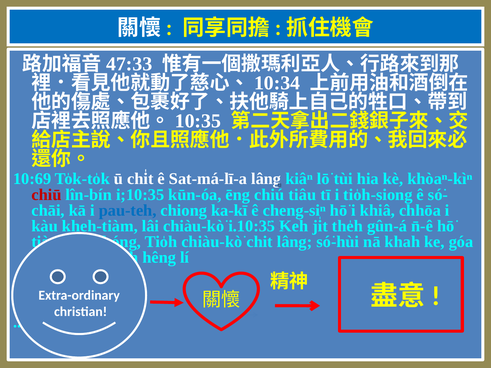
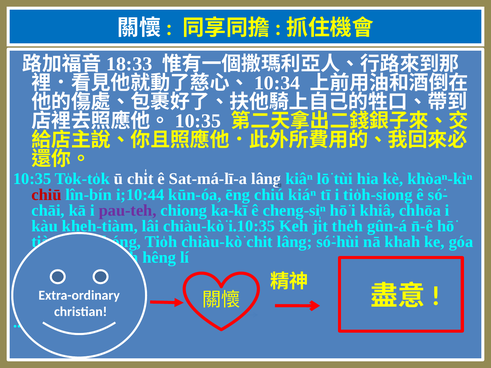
47:33: 47:33 -> 18:33 (129, 64)
10:69: 10:69 -> 10:35 (32, 179)
i;10:35: i;10:35 -> i;10:44 (140, 195)
tiâu: tiâu -> kiáⁿ (302, 195)
pau-teh colour: blue -> purple (128, 210)
